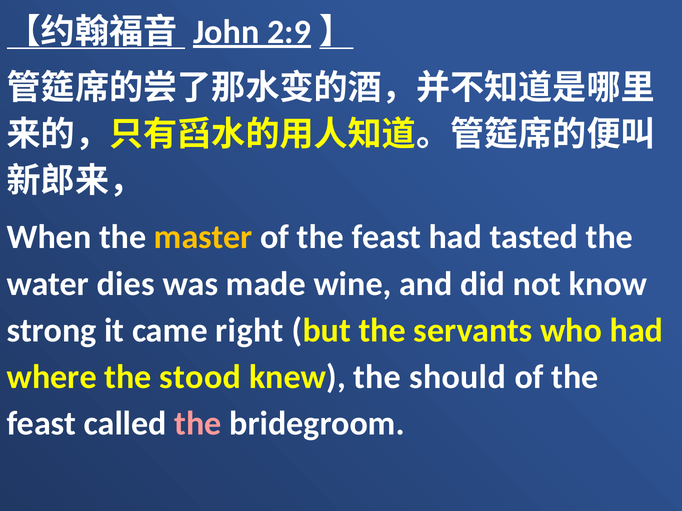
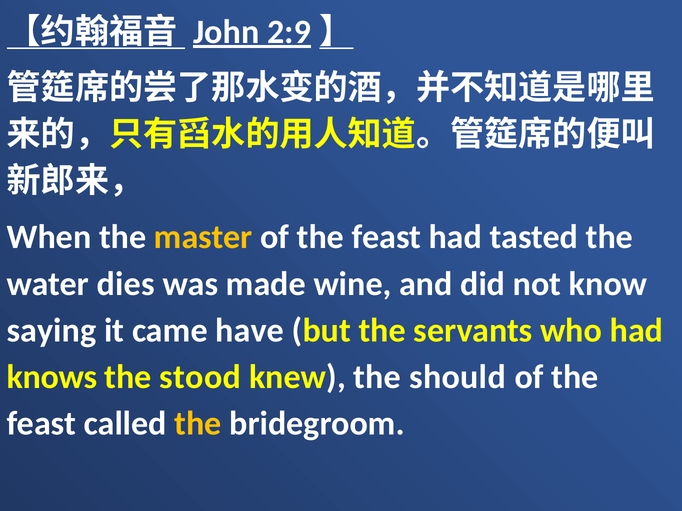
strong: strong -> saying (52, 331)
right: right -> have (250, 331)
where: where -> knows (52, 377)
the colour: pink -> yellow (198, 424)
